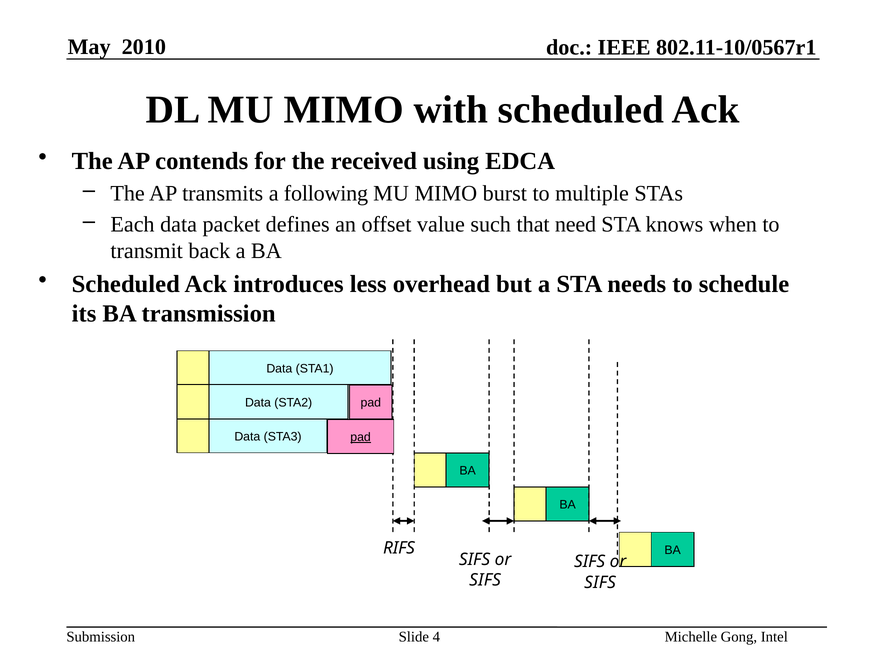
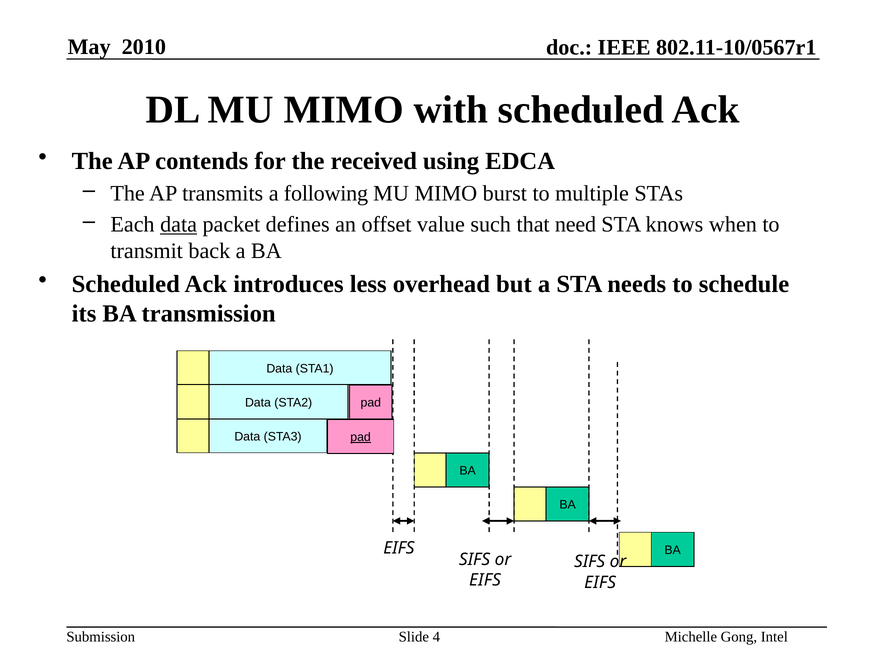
data underline: none -> present (179, 225)
RIFS: RIFS -> EIFS (399, 549)
SIFS: SIFS -> EIFS (485, 581)
SIFS: SIFS -> EIFS (600, 583)
